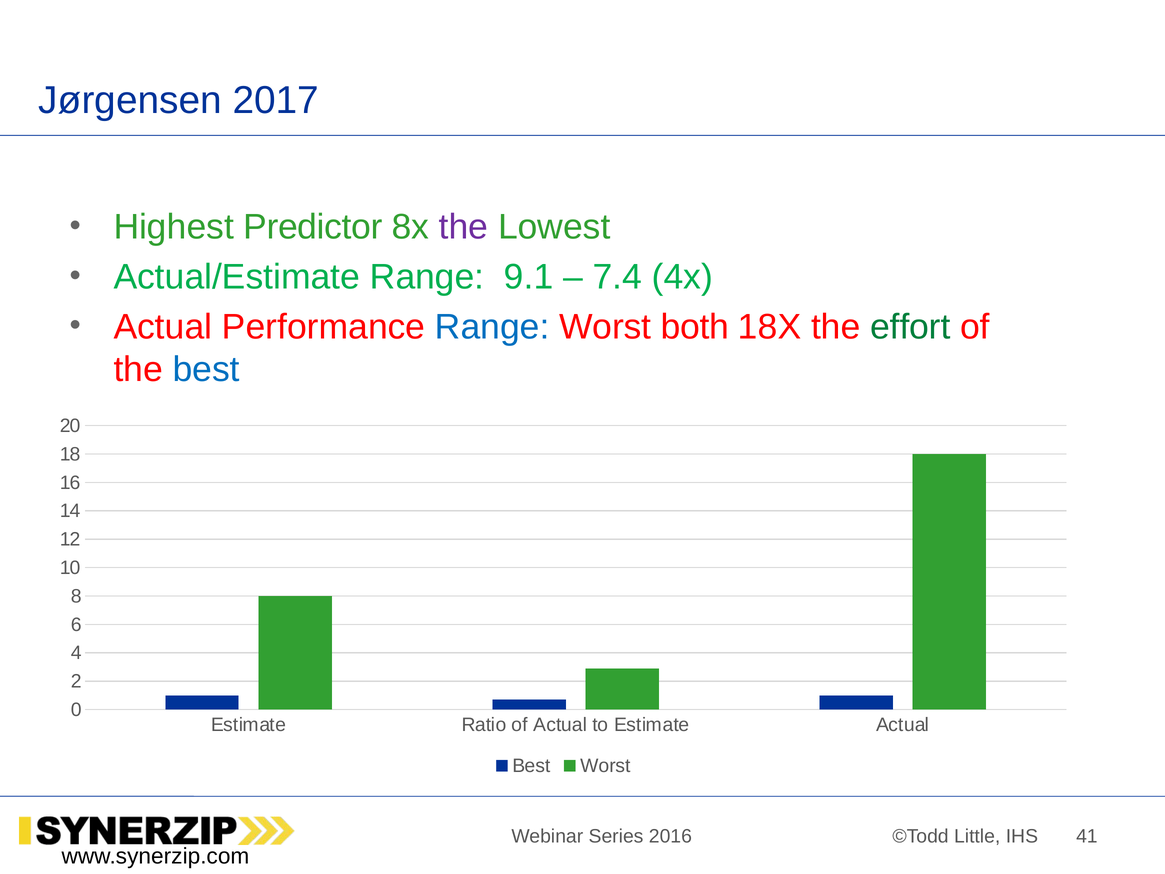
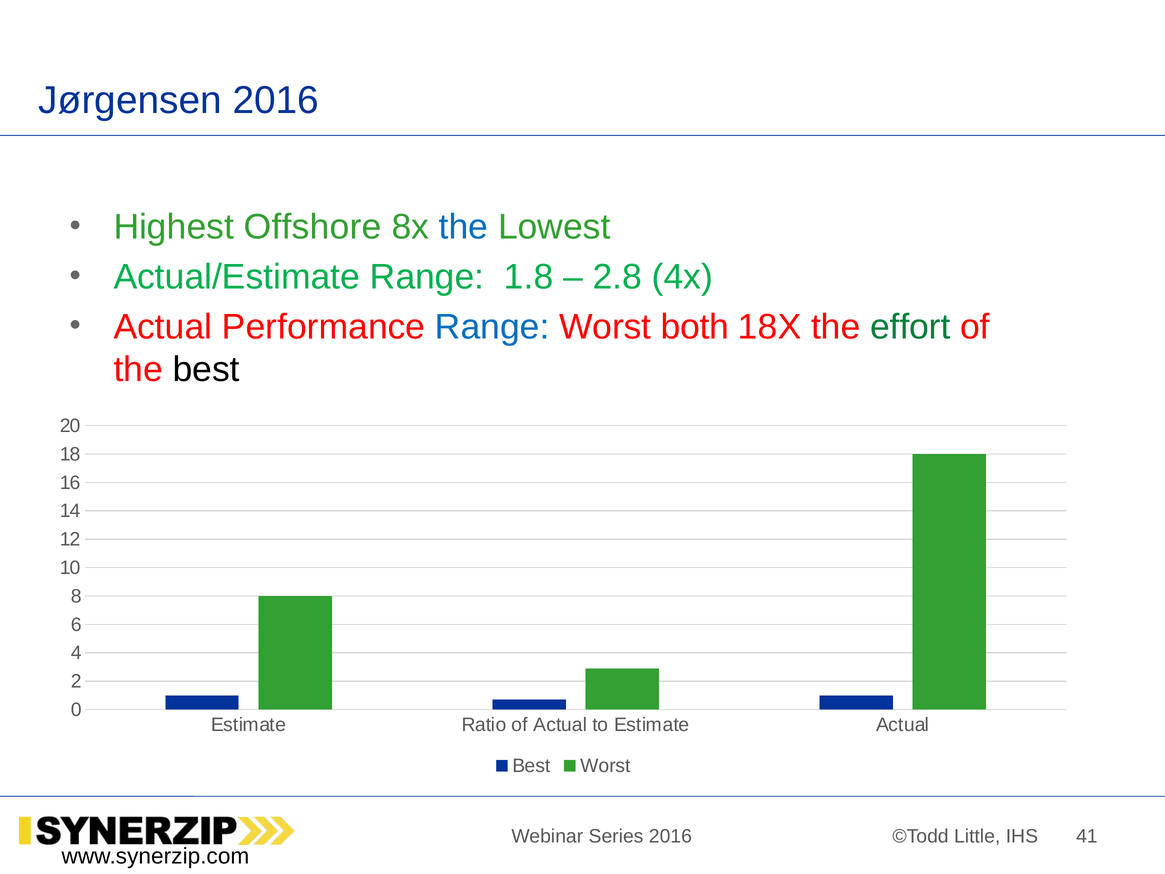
Jørgensen 2017: 2017 -> 2016 (276, 101)
Predictor: Predictor -> Offshore (313, 227)
the colour: purple -> blue (464, 227)
9.1: 9.1 -> 1.8 (529, 277)
7.4: 7.4 -> 2.8 (617, 277)
best colour: blue -> black (206, 369)
